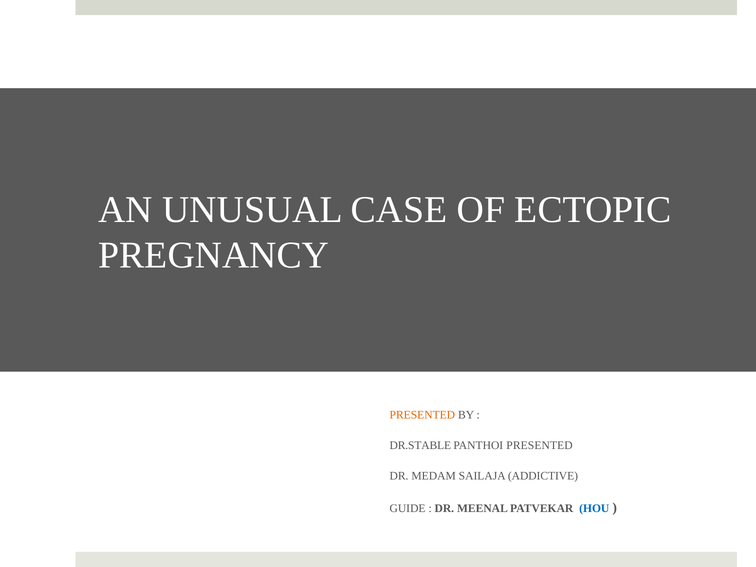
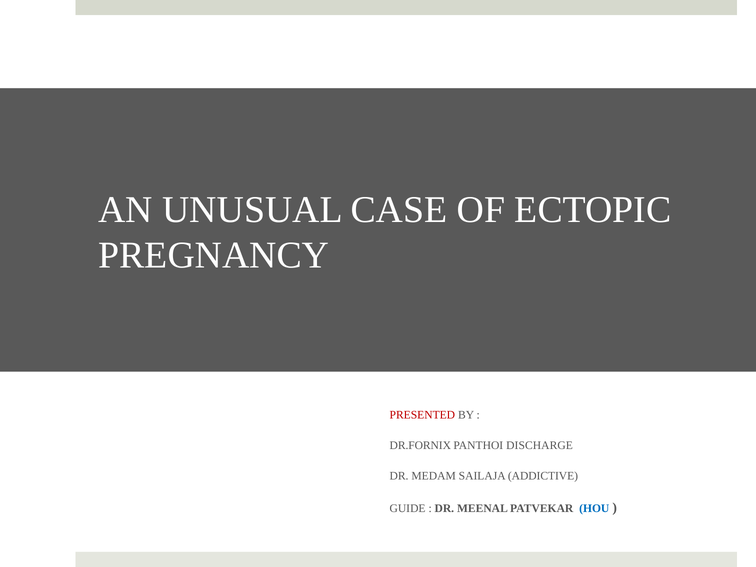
PRESENTED colour: orange -> red (422, 415)
DR.STABLE: DR.STABLE -> DR.FORNIX (420, 445)
PANTHOI PRESENTED: PRESENTED -> DISCHARGE (540, 445)
